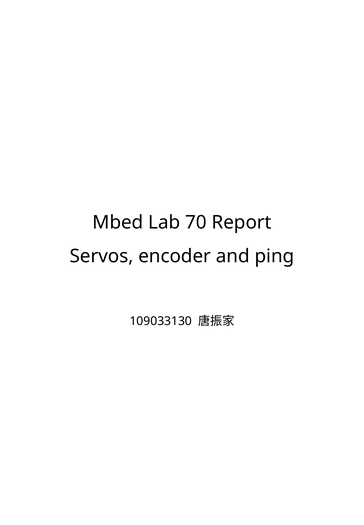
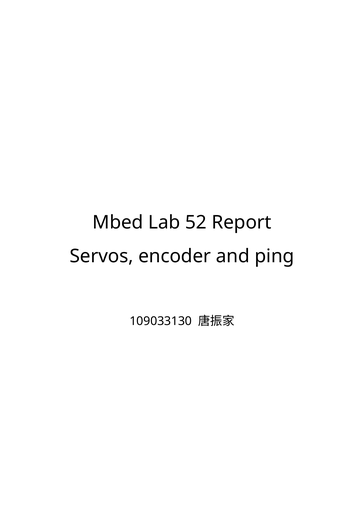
70: 70 -> 52 (196, 223)
